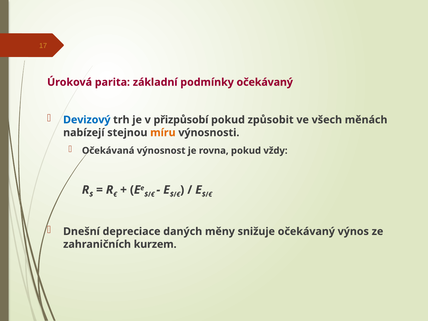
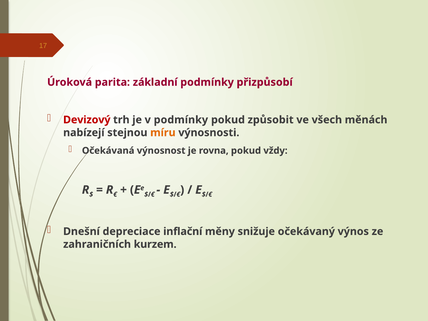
podmínky očekávaný: očekávaný -> přizpůsobí (265, 82)
Devizový colour: blue -> red (87, 120)
v přizpůsobí: přizpůsobí -> podmínky (181, 120)
daných: daných -> inflační (183, 231)
